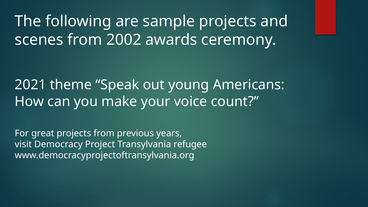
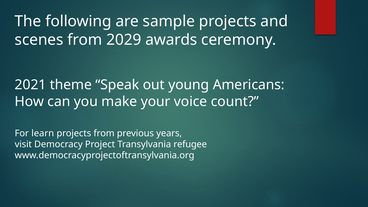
2002: 2002 -> 2029 (124, 40)
great: great -> learn (43, 133)
